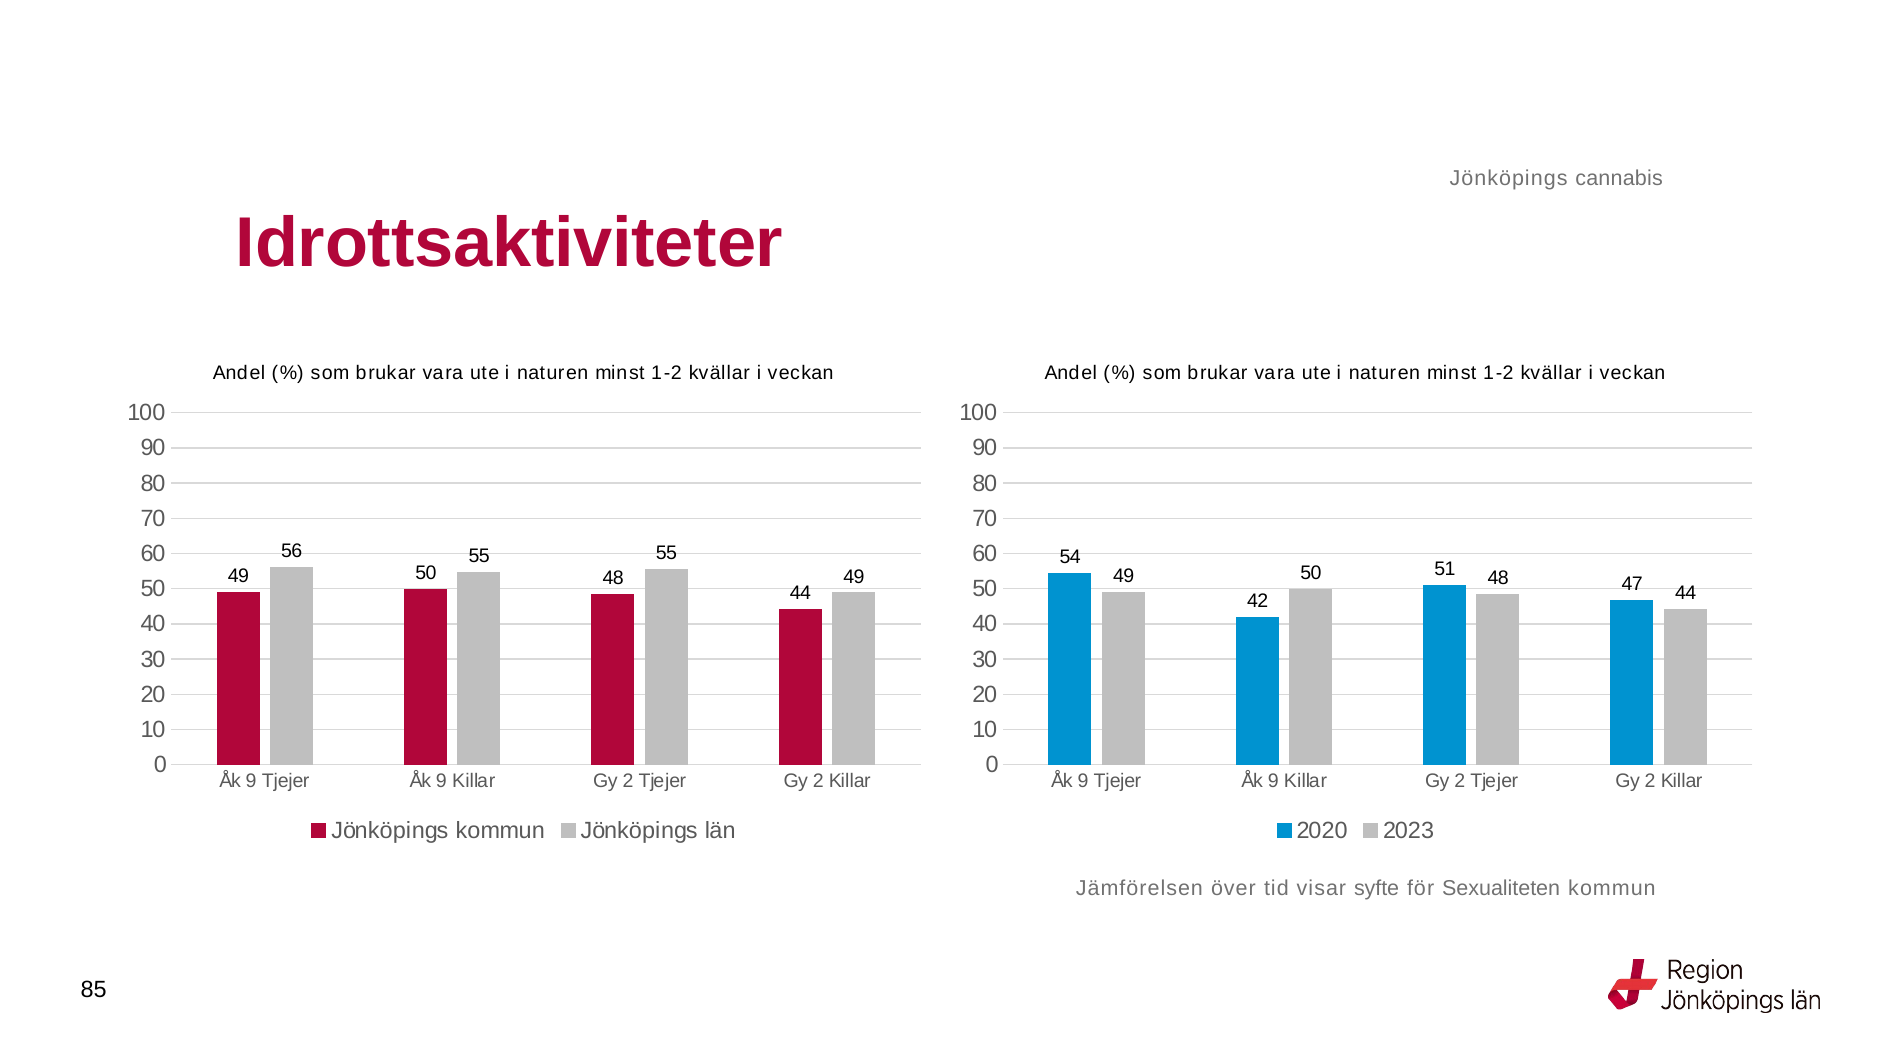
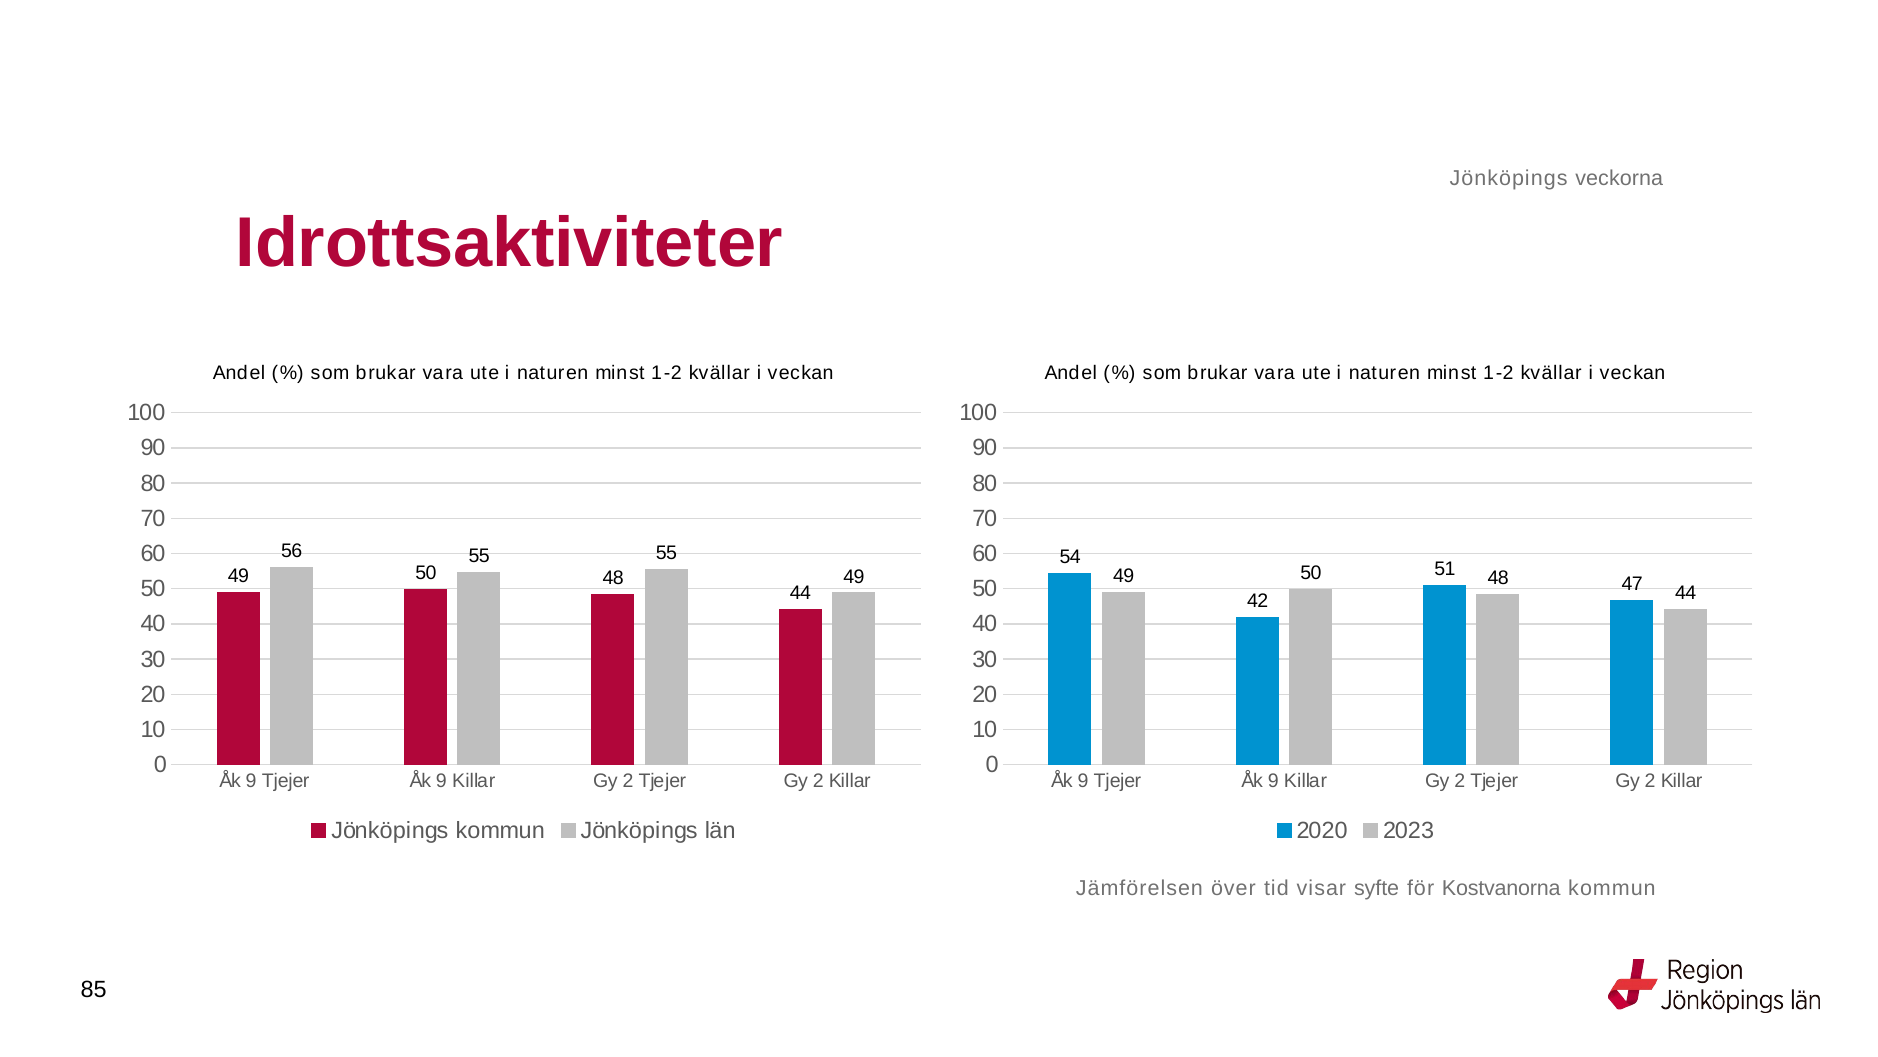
cannabis: cannabis -> veckorna (1619, 178)
Sexualiteten: Sexualiteten -> Kostvanorna (1501, 888)
